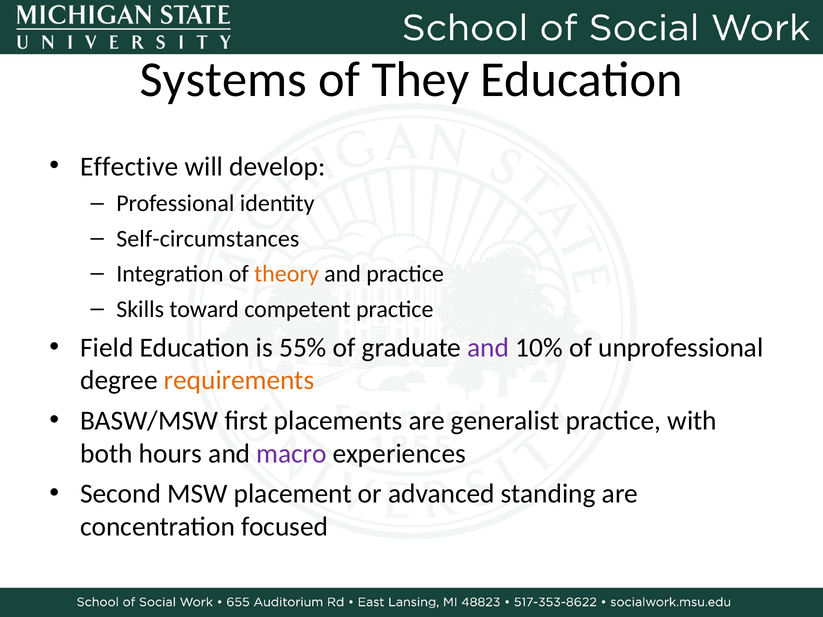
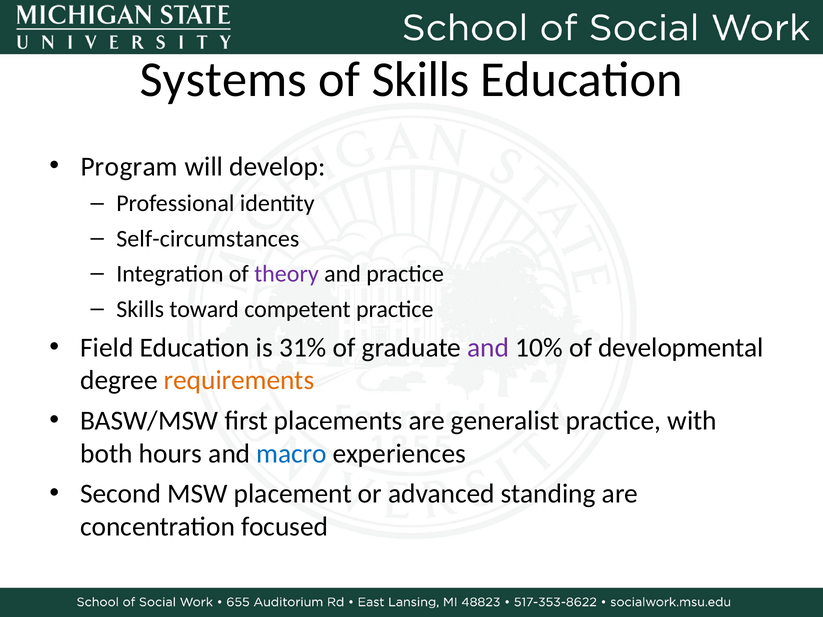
of They: They -> Skills (421, 80)
Effective: Effective -> Program (129, 167)
theory colour: orange -> purple (286, 274)
55%: 55% -> 31% (303, 348)
unprofessional: unprofessional -> developmental (681, 348)
macro colour: purple -> blue (292, 454)
